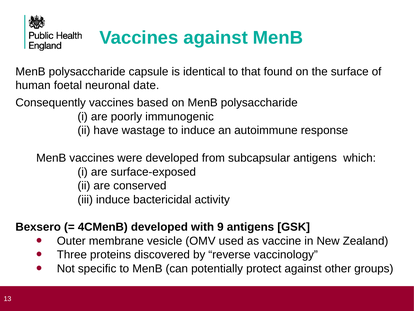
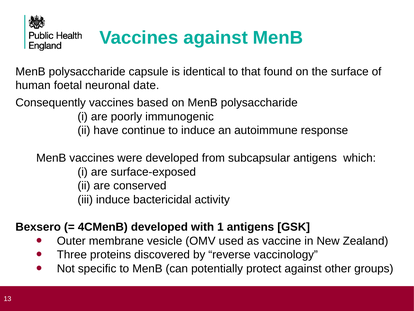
wastage: wastage -> continue (143, 130)
9: 9 -> 1 (220, 227)
